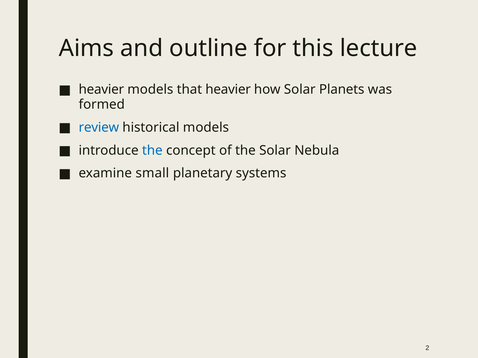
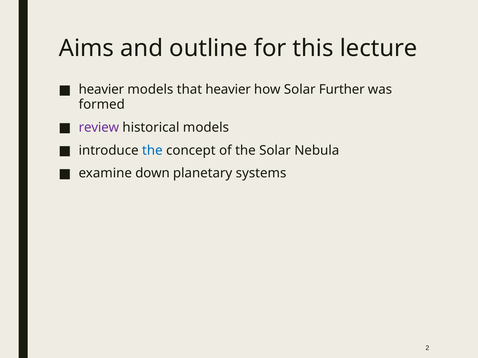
Planets: Planets -> Further (342, 90)
review colour: blue -> purple (99, 128)
small: small -> down (152, 174)
